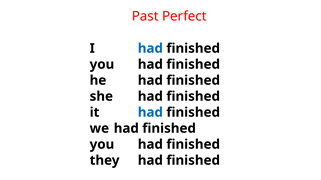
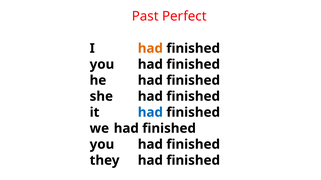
had colour: blue -> orange (150, 48)
